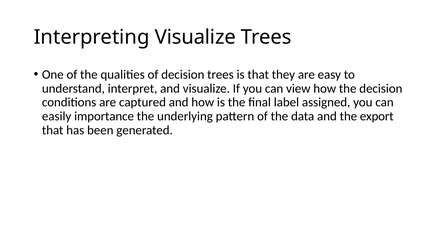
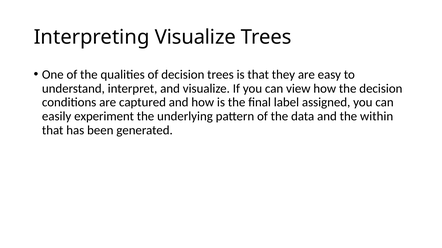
importance: importance -> experiment (104, 117)
export: export -> within (377, 117)
